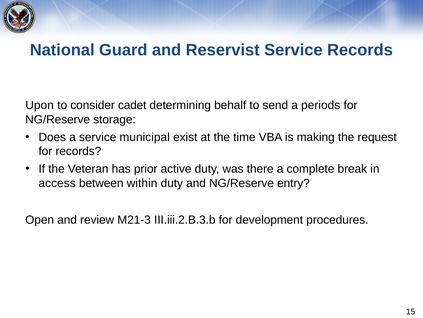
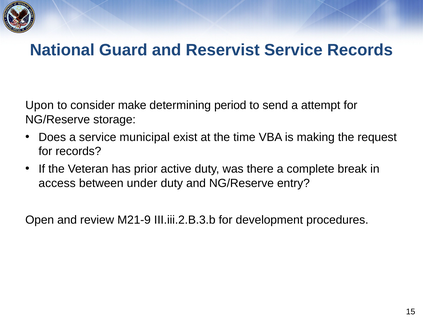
cadet: cadet -> make (132, 105)
behalf: behalf -> period (230, 105)
periods: periods -> attempt (321, 105)
within: within -> under (142, 183)
M21-3: M21-3 -> M21-9 (134, 220)
